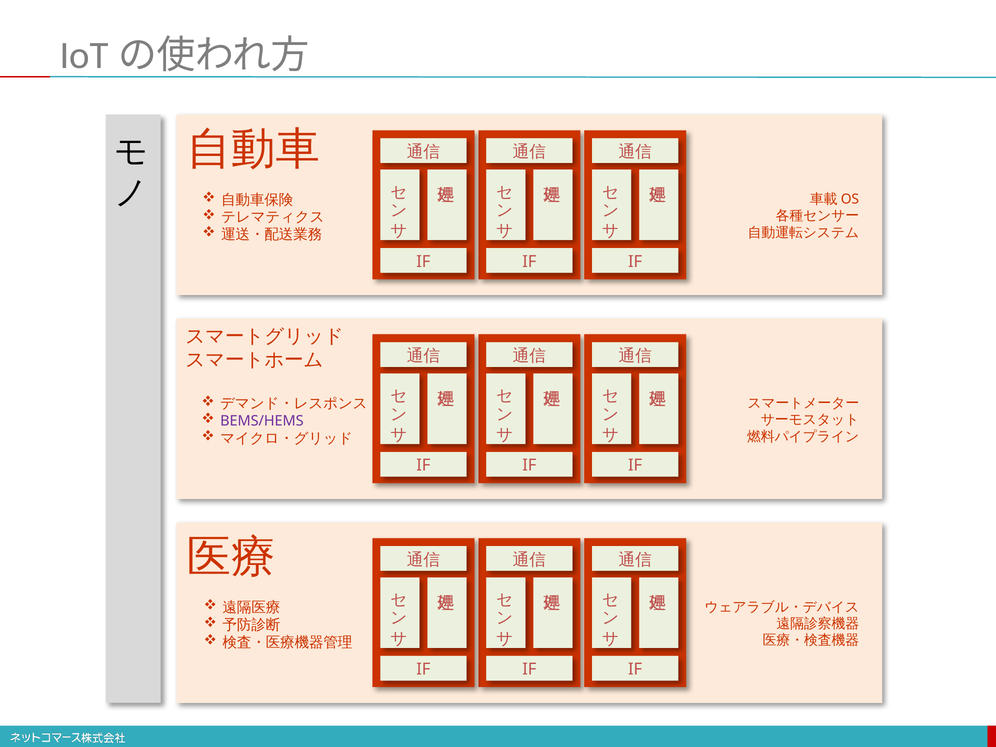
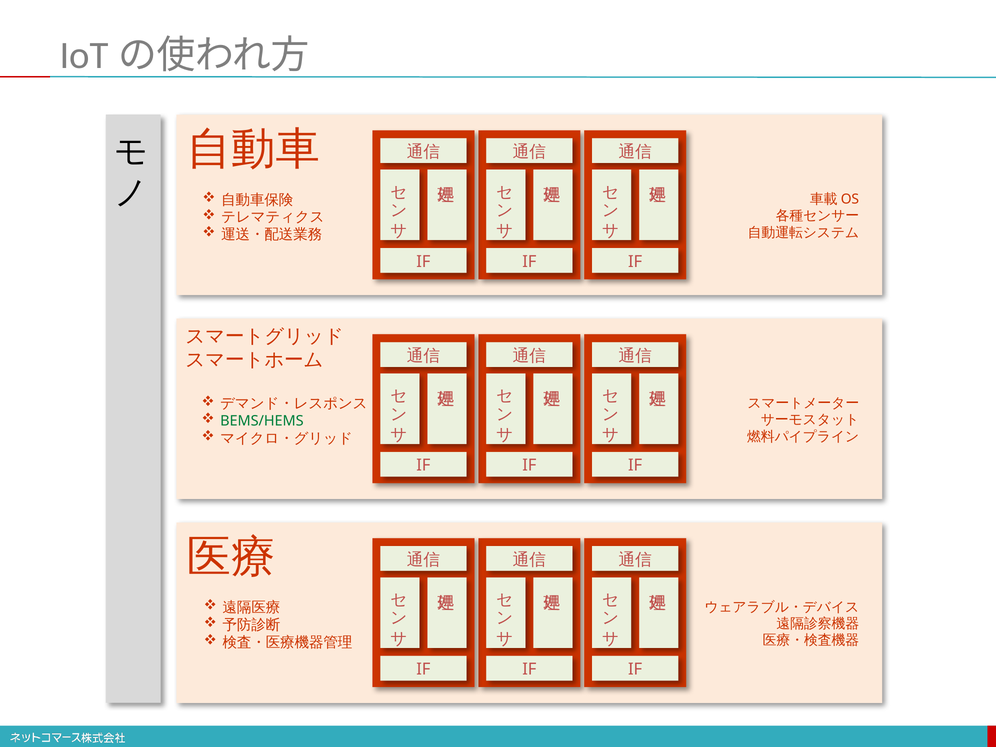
BEMS/HEMS colour: purple -> green (262, 421)
